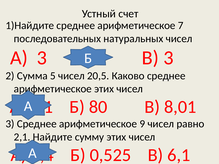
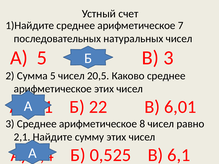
А 3: 3 -> 5 (42, 58)
80: 80 -> 22 (98, 107)
8,01: 8,01 -> 6,01 (180, 107)
9: 9 -> 8 (142, 124)
